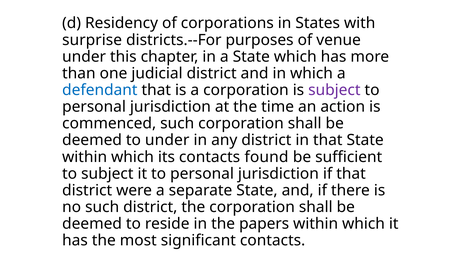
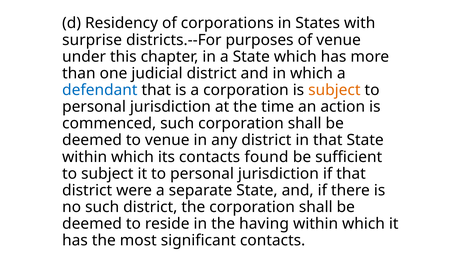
subject colour: purple -> orange (334, 90)
to under: under -> venue (167, 141)
papers: papers -> having (264, 224)
